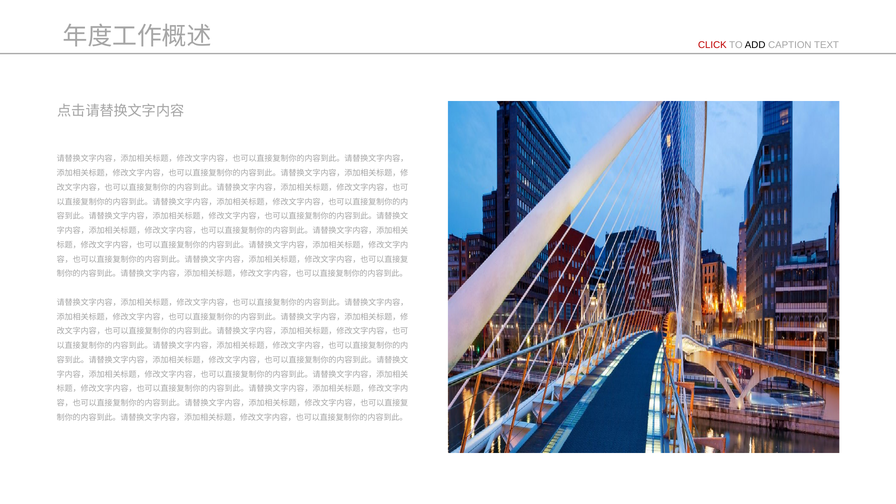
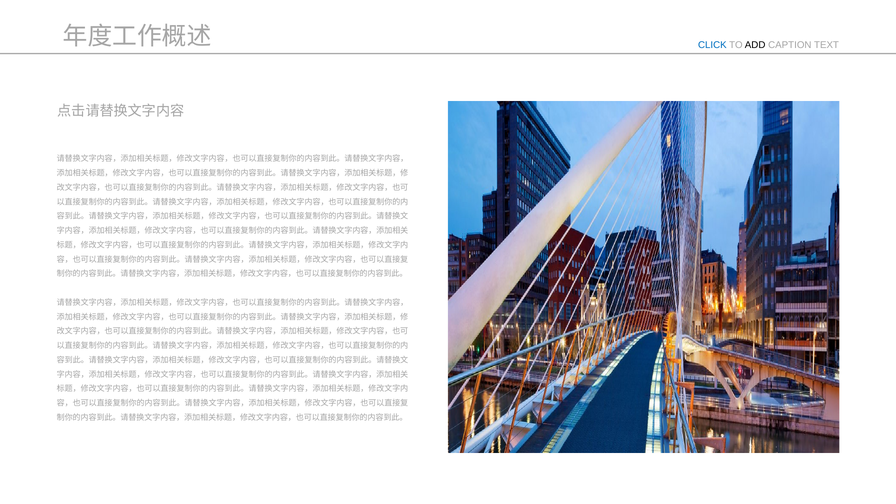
CLICK colour: red -> blue (712, 45)
